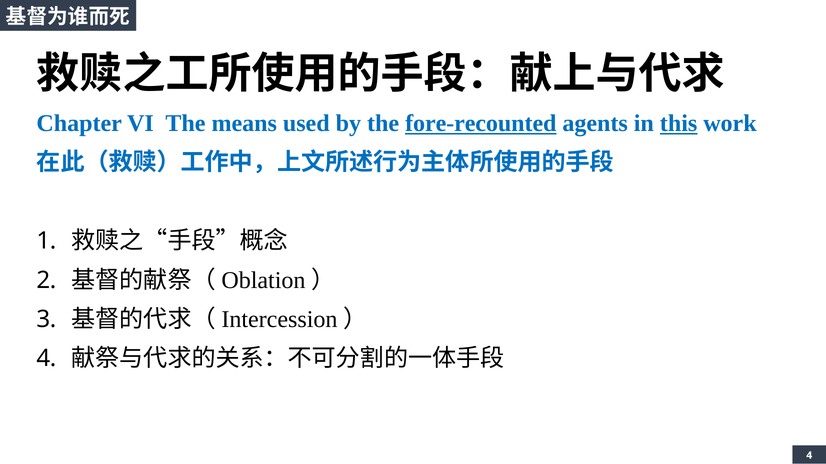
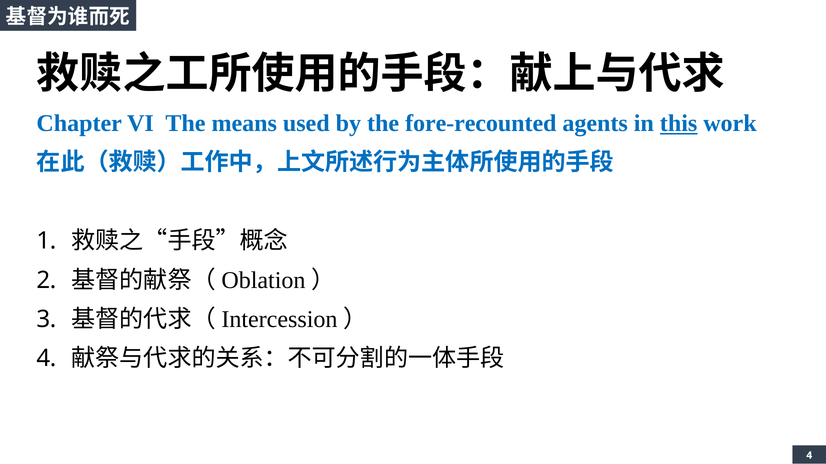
fore-recounted underline: present -> none (481, 123)
